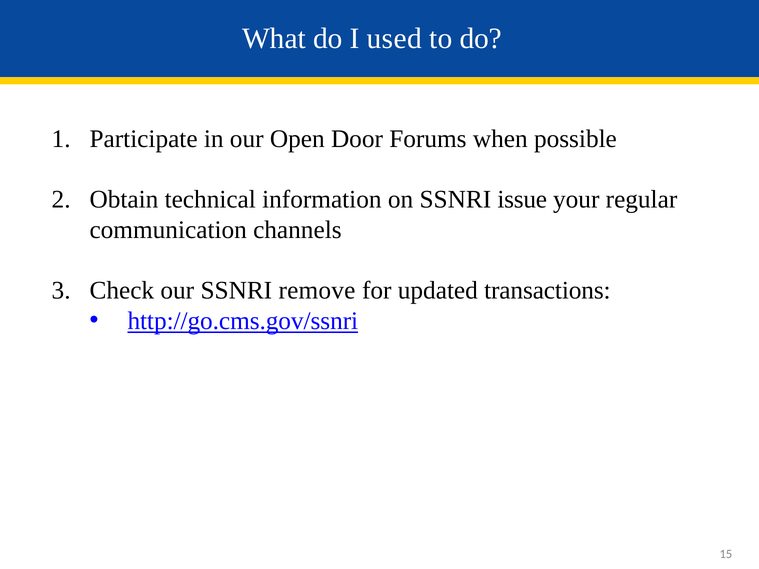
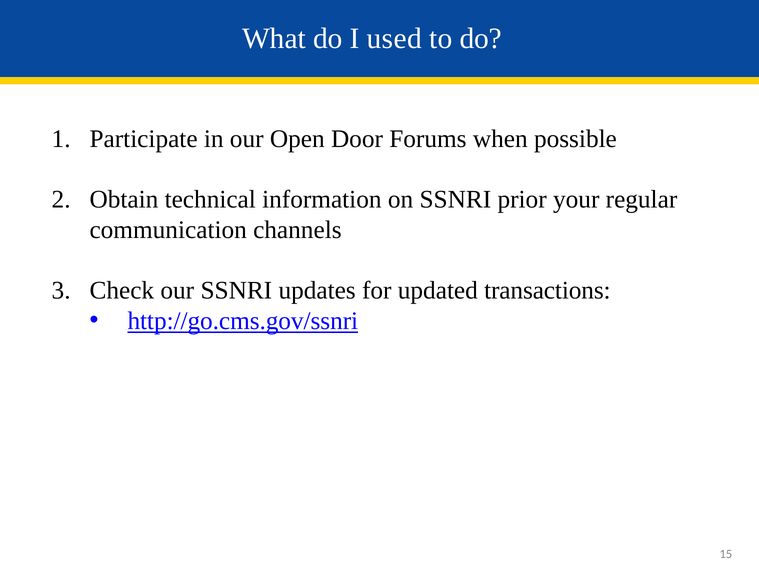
issue: issue -> prior (522, 200)
remove: remove -> updates (317, 291)
